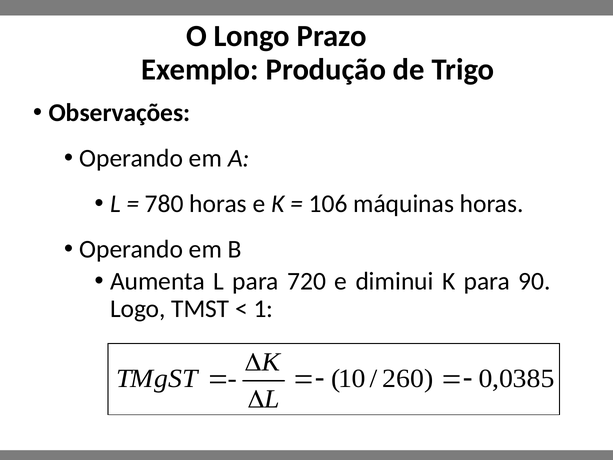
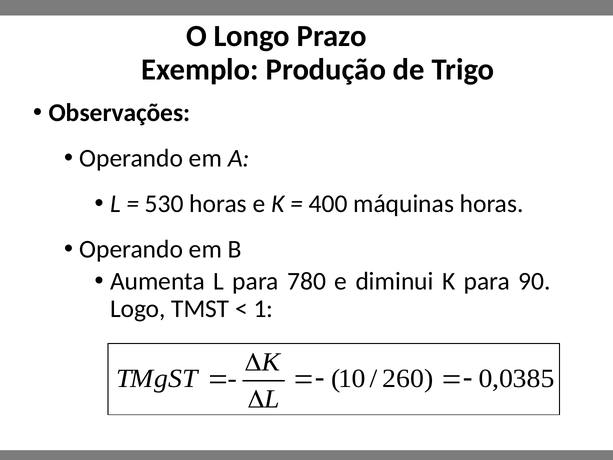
780: 780 -> 530 (164, 204)
106: 106 -> 400 (328, 204)
720: 720 -> 780 (307, 281)
